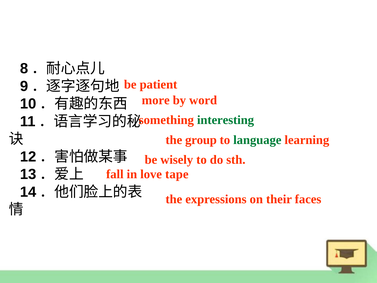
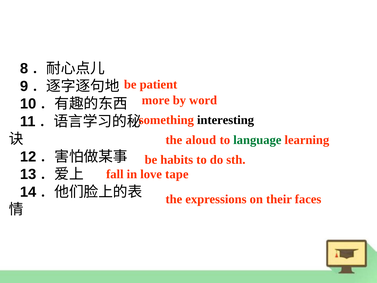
interesting colour: green -> black (226, 120)
group: group -> aloud (201, 140)
wisely: wisely -> habits (177, 160)
